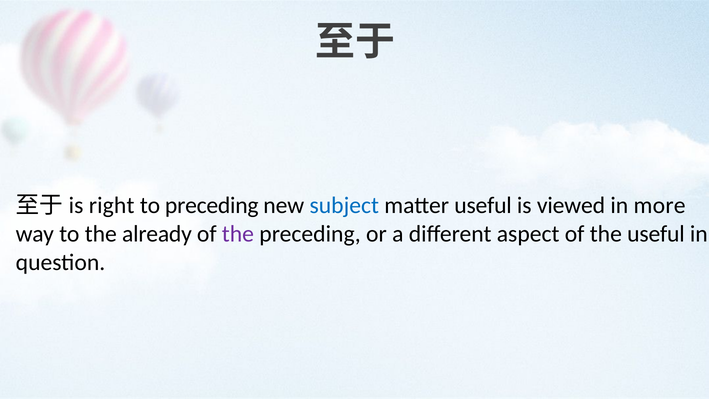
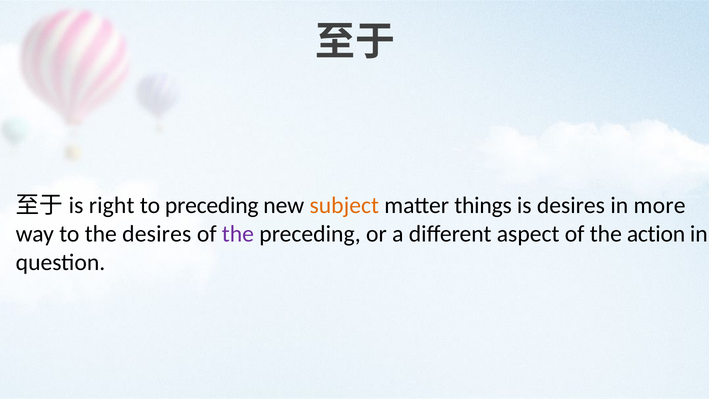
subject colour: blue -> orange (344, 205)
matter useful: useful -> things (483, 205)
is viewed: viewed -> desires (571, 205)
the already: already -> desires (157, 234)
the useful: useful -> action (656, 234)
